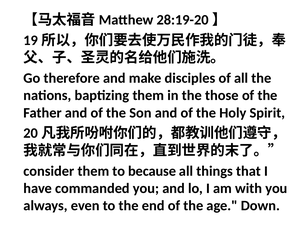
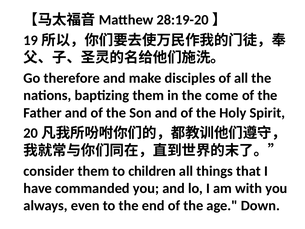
those: those -> come (222, 95)
because: because -> children (152, 171)
